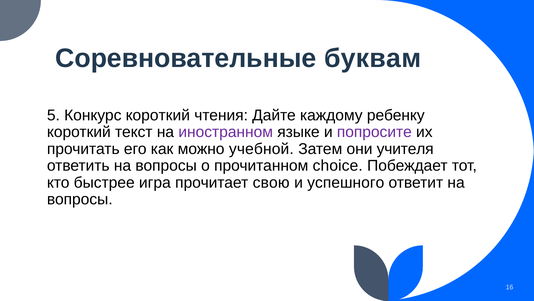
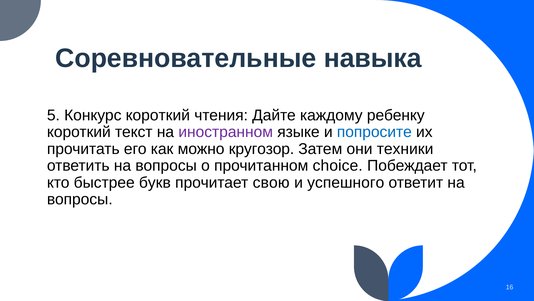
буквам: буквам -> навыка (373, 58)
попросите colour: purple -> blue (374, 132)
учебной: учебной -> кругозор (261, 149)
учителя: учителя -> техники (405, 149)
игра: игра -> букв (155, 182)
